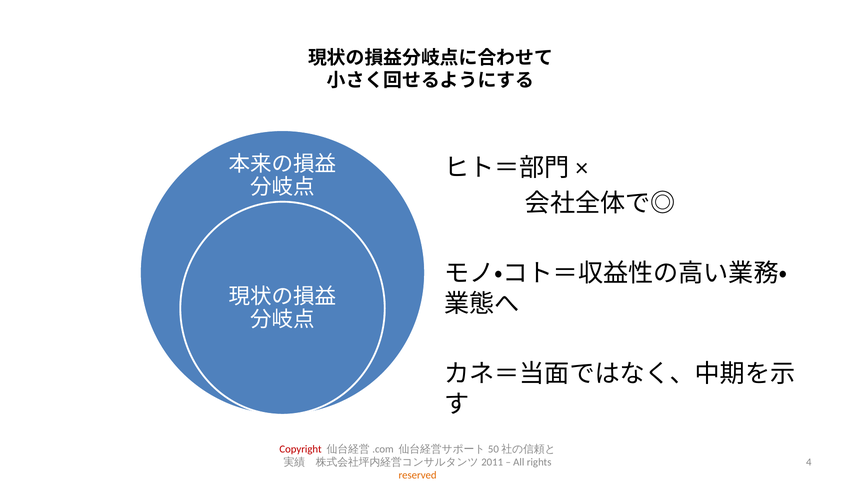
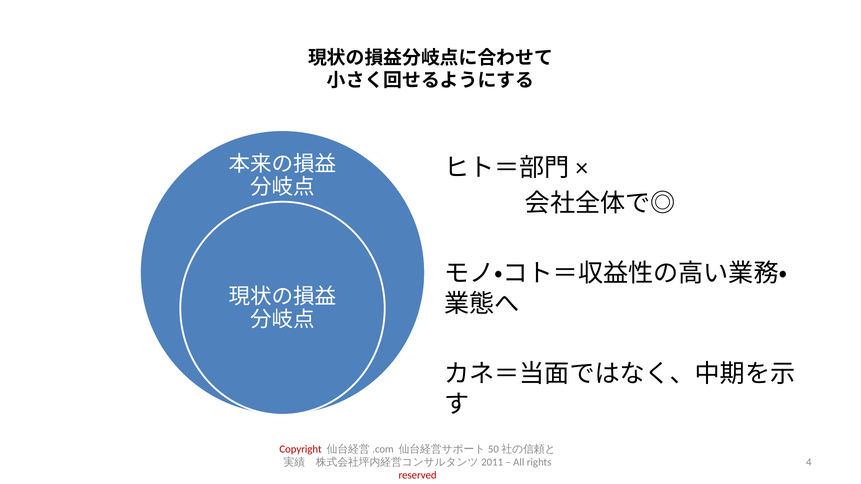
reserved colour: orange -> red (418, 475)
